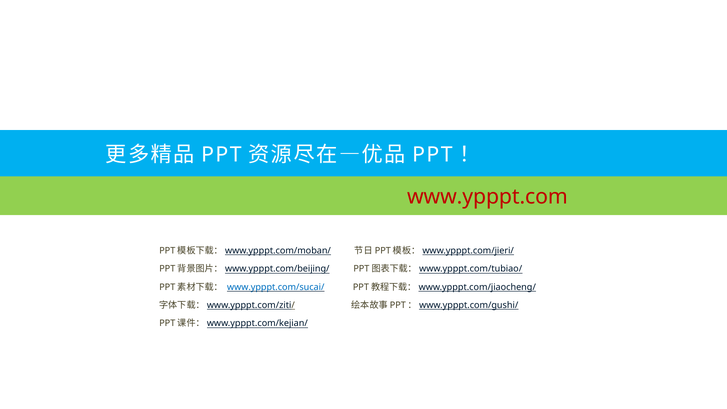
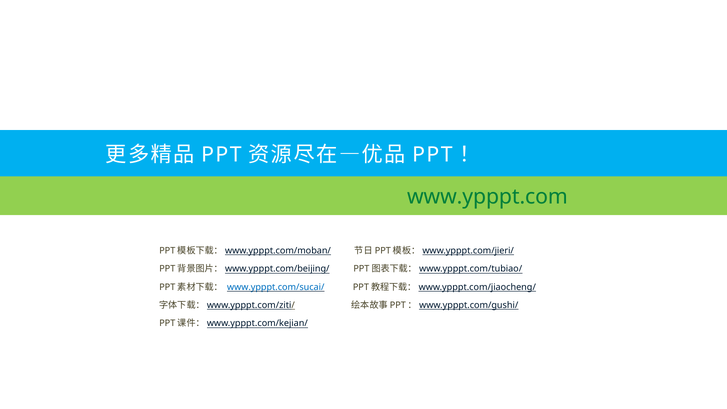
www.ypppt.com colour: red -> green (487, 197)
